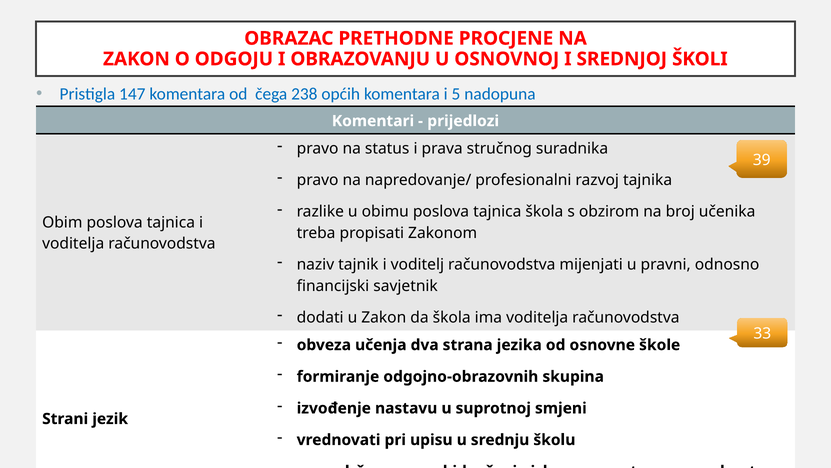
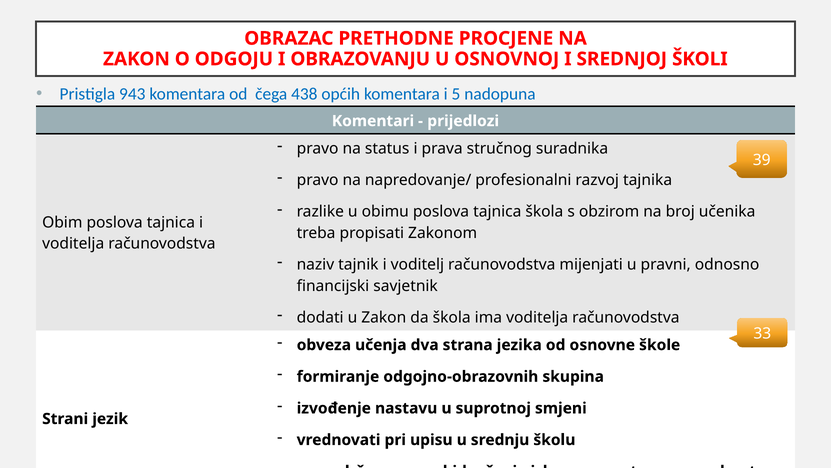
147: 147 -> 943 (132, 94)
238: 238 -> 438 (304, 94)
